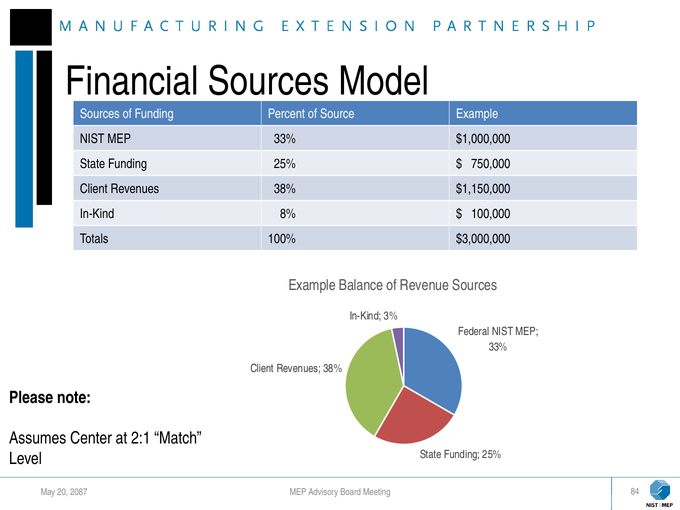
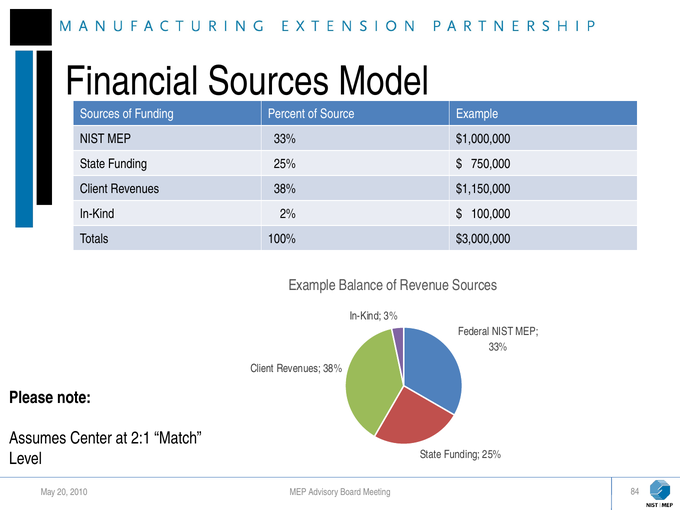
8%: 8% -> 2% (288, 214)
2087: 2087 -> 2010 (79, 492)
